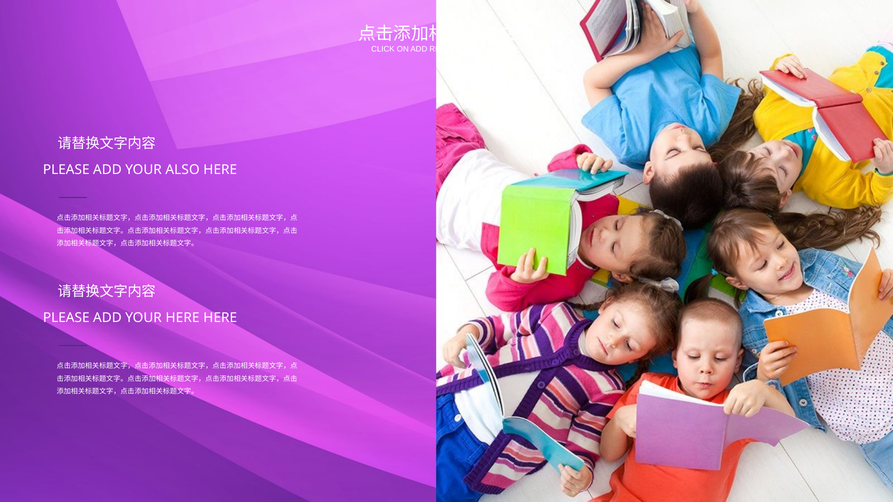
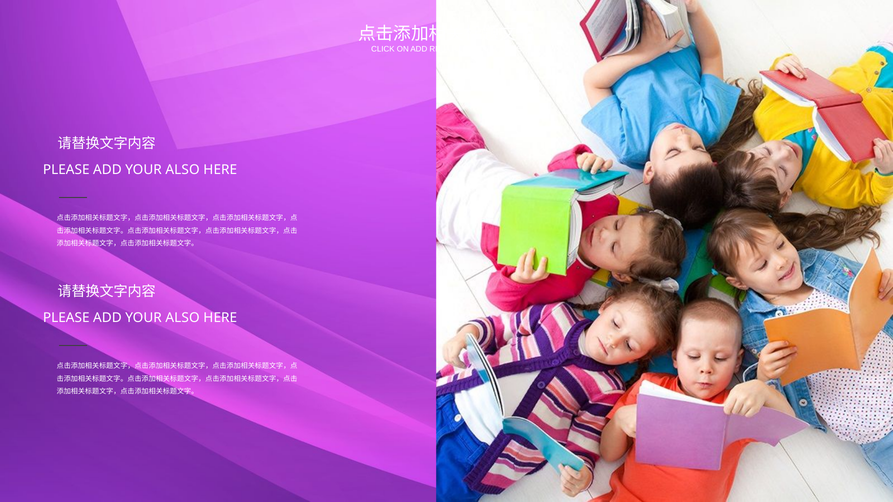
HERE: HERE -> ALSO (183, 318)
